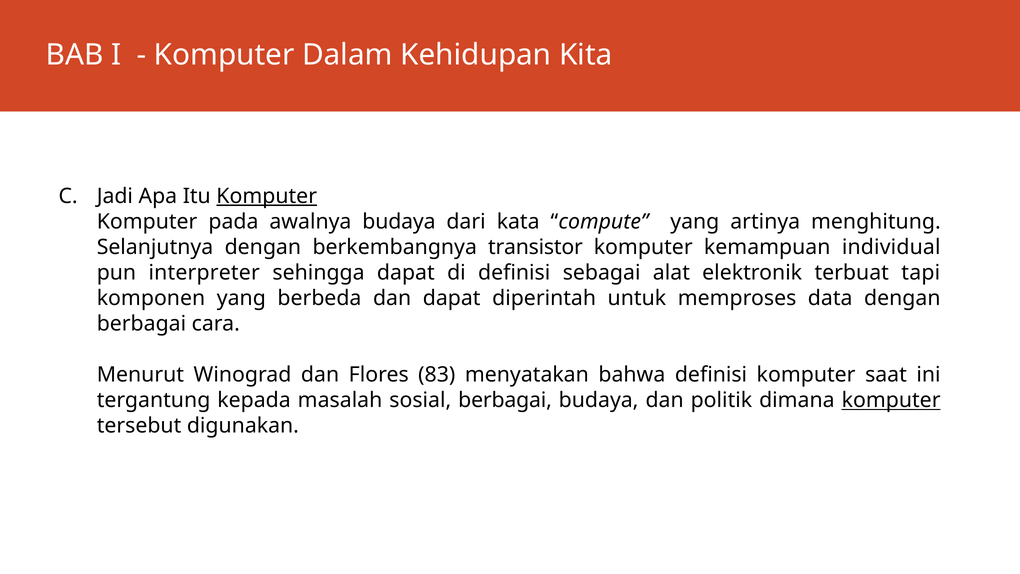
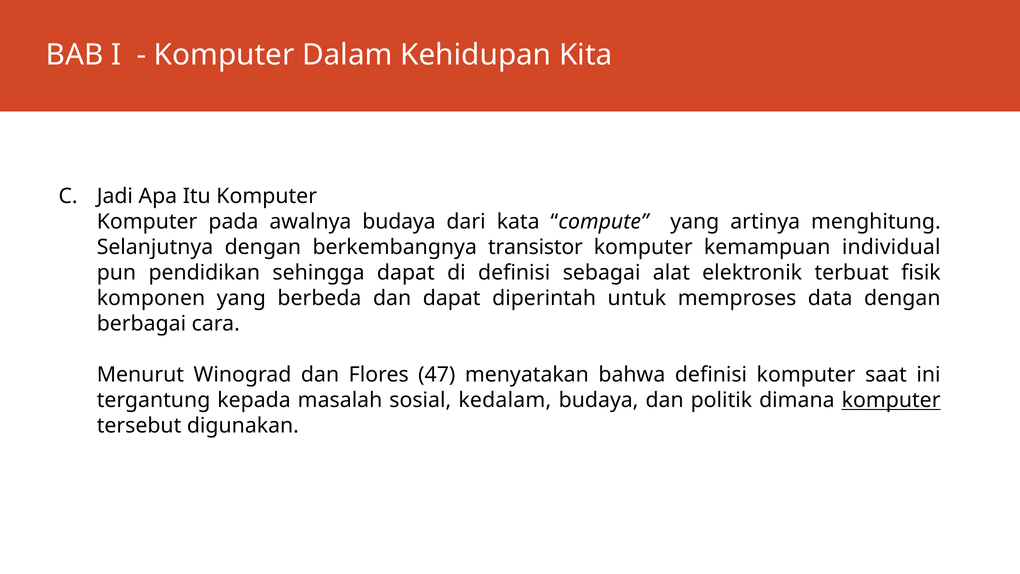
Komputer underline: present -> none (267, 196)
interpreter: interpreter -> pendidikan (204, 273)
tapi: tapi -> fisik (921, 273)
83: 83 -> 47 (437, 375)
sosial berbagai: berbagai -> kedalam (505, 400)
